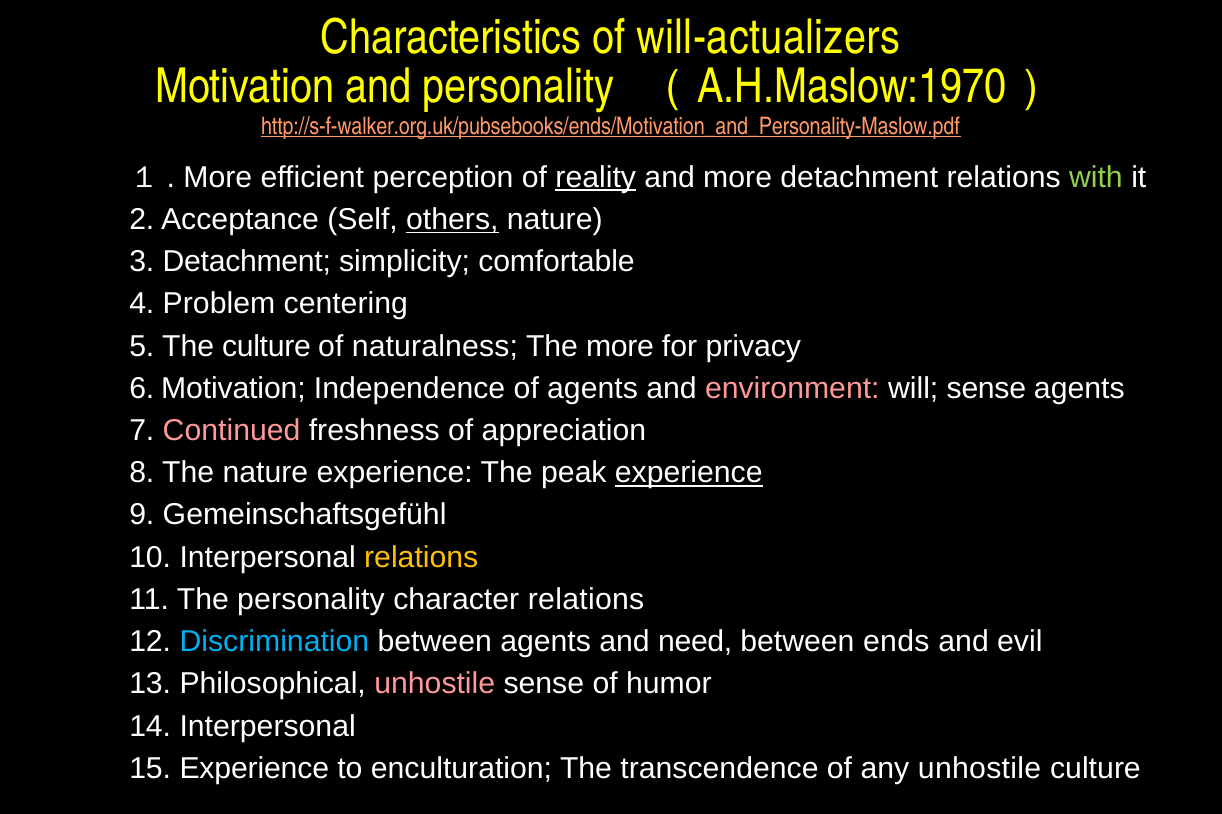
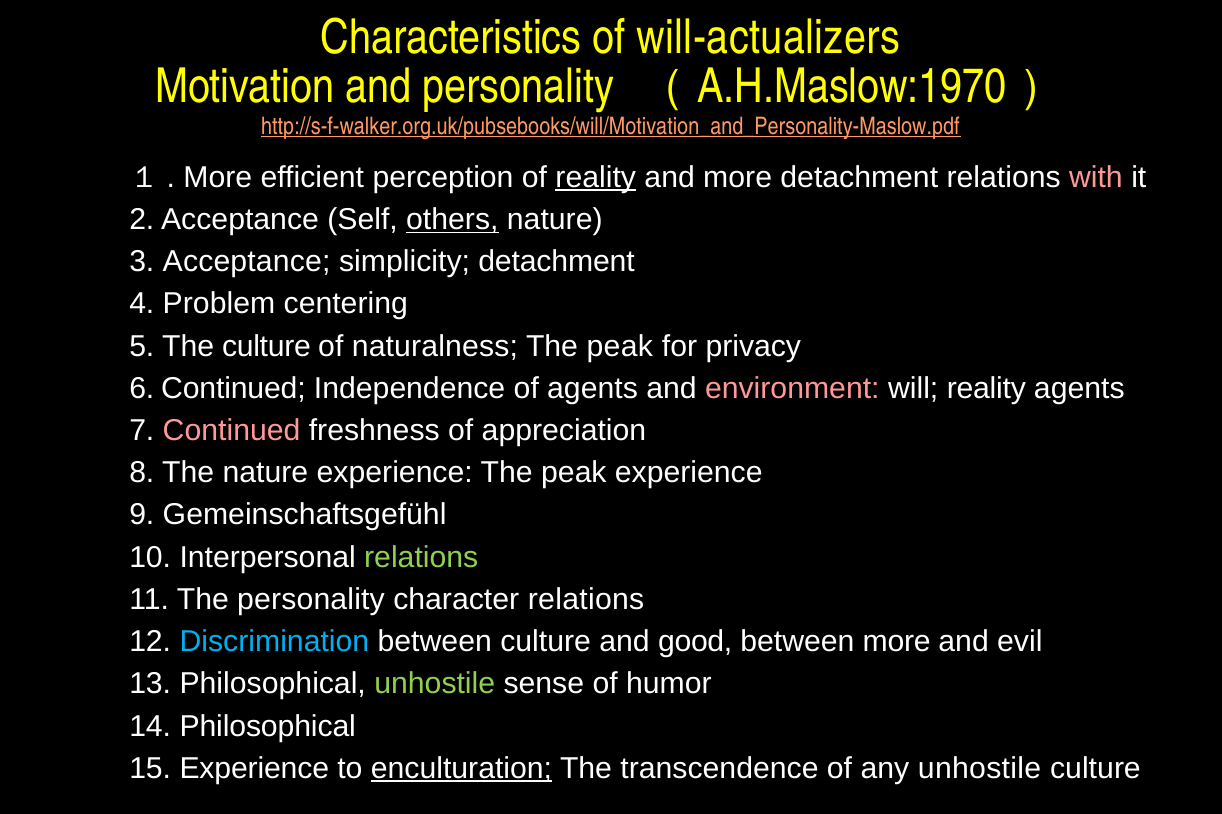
http://s-f-walker.org.uk/pubsebooks/ends/Motivation_and_Personality-Maslow.pdf: http://s-f-walker.org.uk/pubsebooks/ends/Motivation_and_Personality-Maslow.pdf -> http://s-f-walker.org.uk/pubsebooks/will/Motivation_and_Personality-Maslow.pdf (610, 127)
with colour: light green -> pink (1096, 177)
3 Detachment: Detachment -> Acceptance (247, 262)
simplicity comfortable: comfortable -> detachment (557, 262)
more: more -> peak (620, 346)
6 Motivation: Motivation -> Continued (233, 389)
will sense: sense -> reality (986, 389)
experience underline: present -> none (689, 473)
relations colour: yellow -> light green (421, 558)
between agents: agents -> culture (546, 642)
need: need -> good (695, 642)
between ends: ends -> more (897, 642)
unhostile colour: pink -> light green (435, 684)
14 Interpersonal: Interpersonal -> Philosophical (268, 727)
enculturation underline: none -> present (461, 769)
